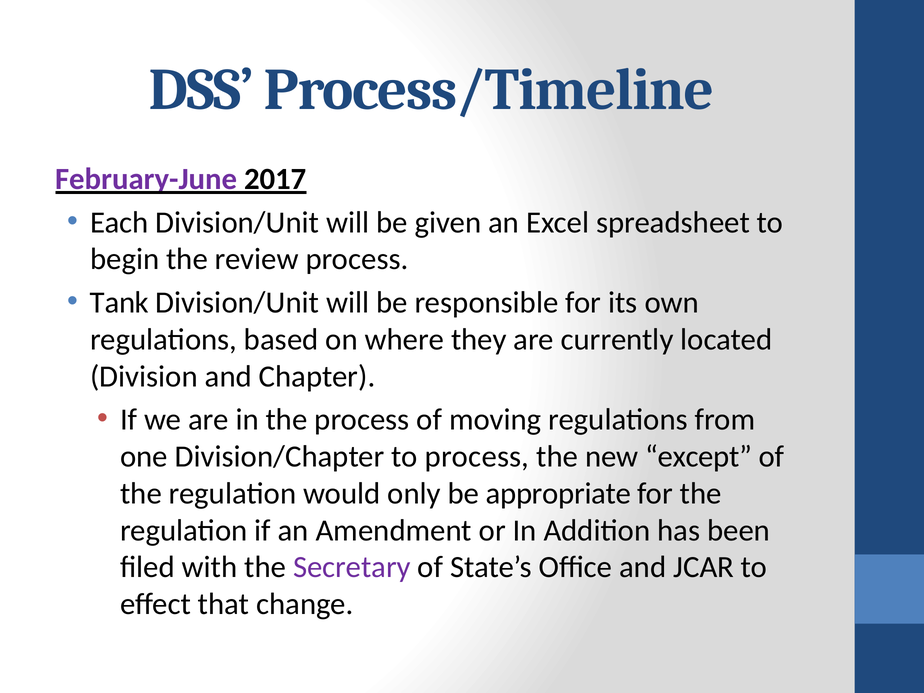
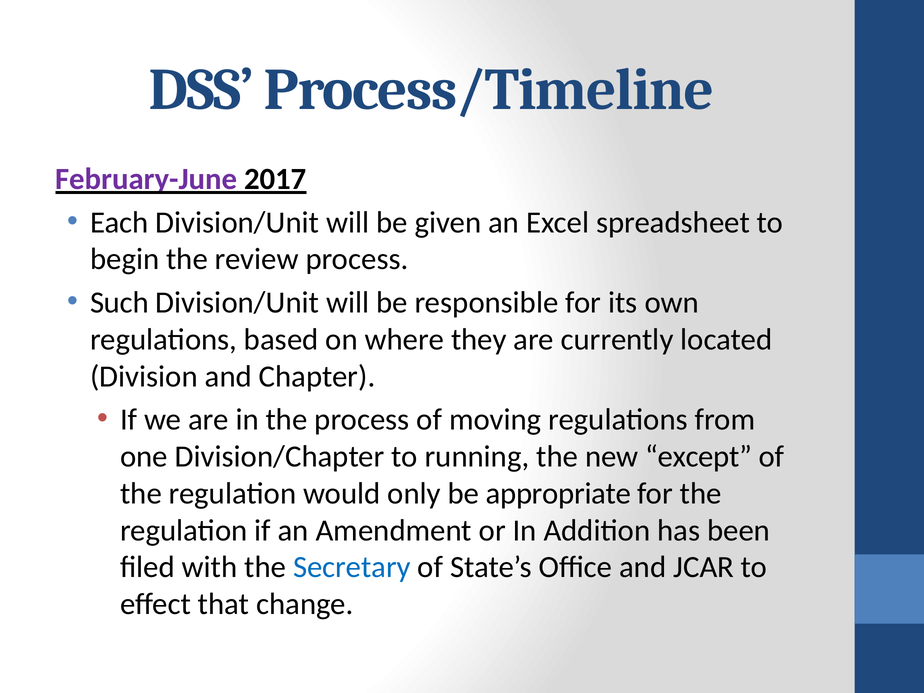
Tank: Tank -> Such (119, 302)
to process: process -> running (477, 456)
Secretary colour: purple -> blue (352, 567)
